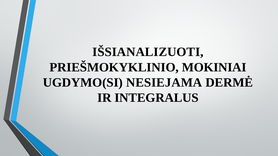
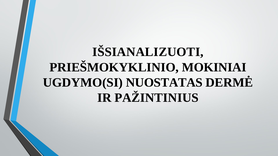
NESIEJAMA: NESIEJAMA -> NUOSTATAS (164, 83)
INTEGRALUS: INTEGRALUS -> PAŽINTINIUS (157, 98)
